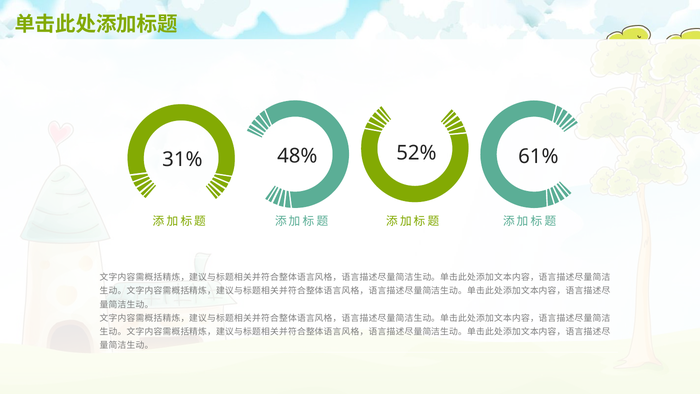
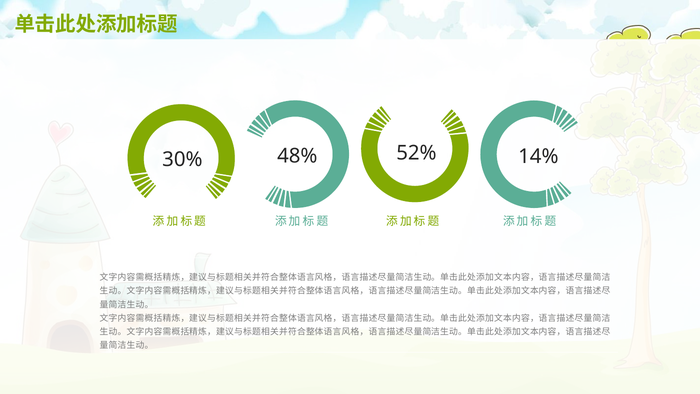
31%: 31% -> 30% (182, 159)
61%: 61% -> 14% (538, 156)
